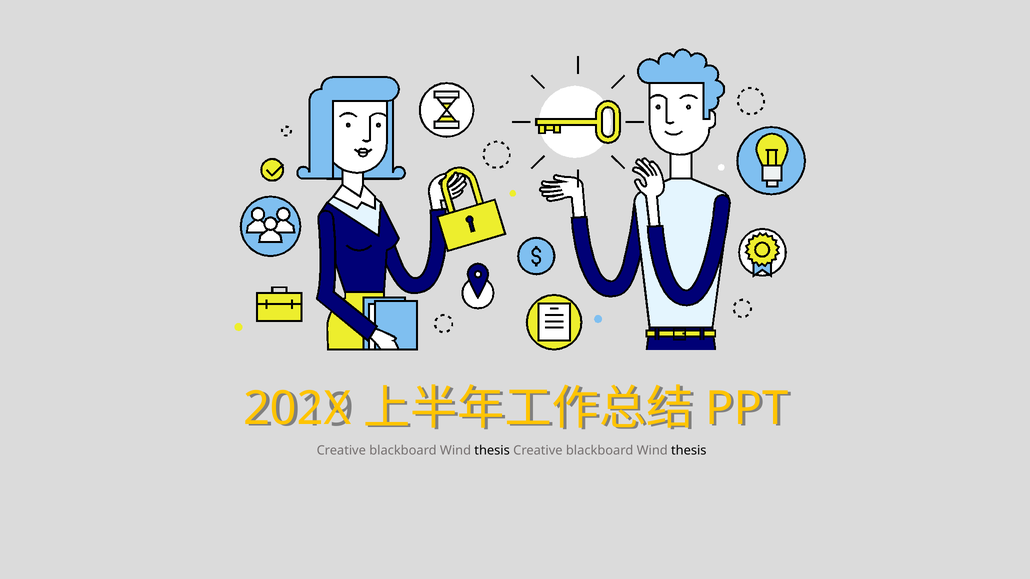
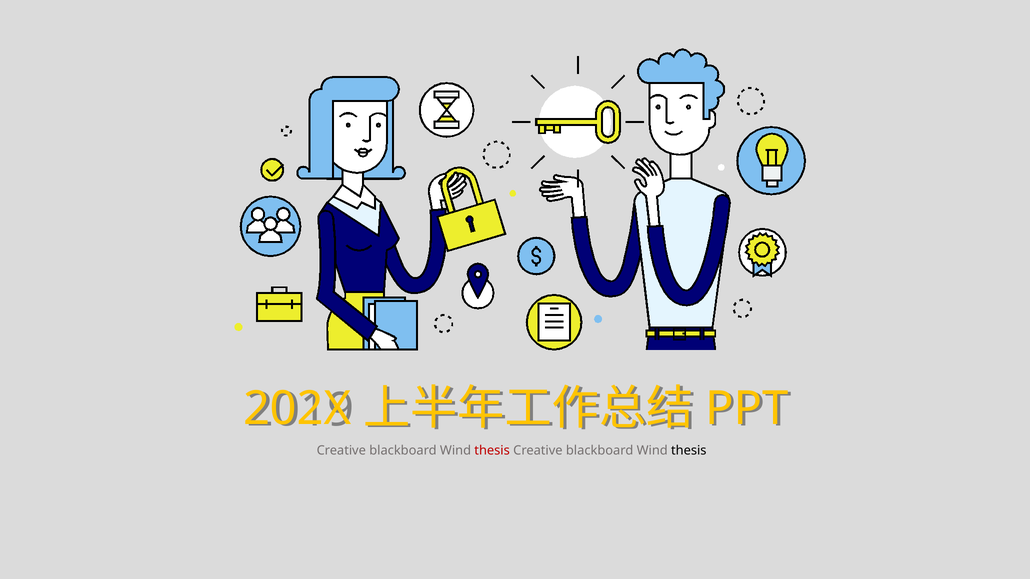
thesis colour: black -> red (492, 451)
